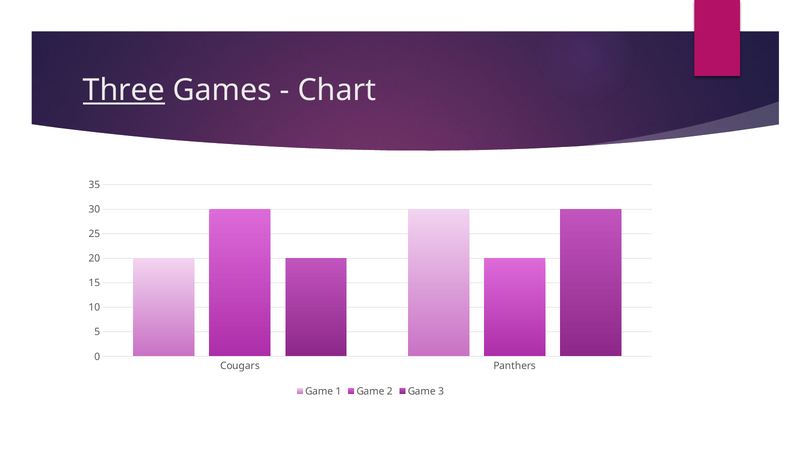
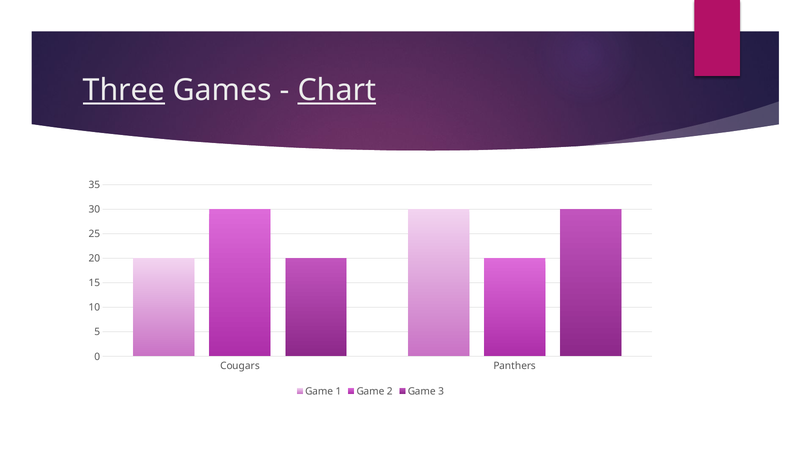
Chart underline: none -> present (337, 90)
